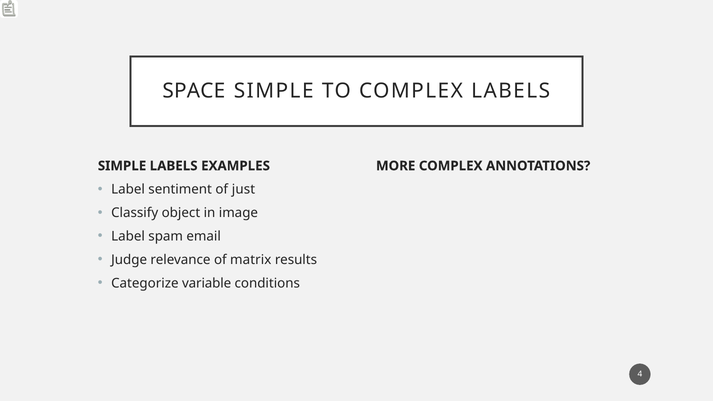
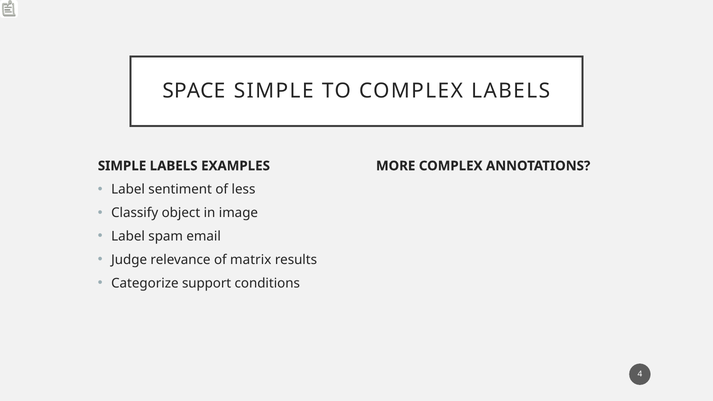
just: just -> less (244, 189)
variable: variable -> support (207, 283)
